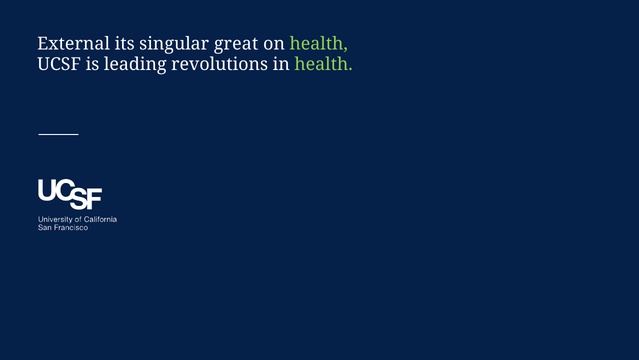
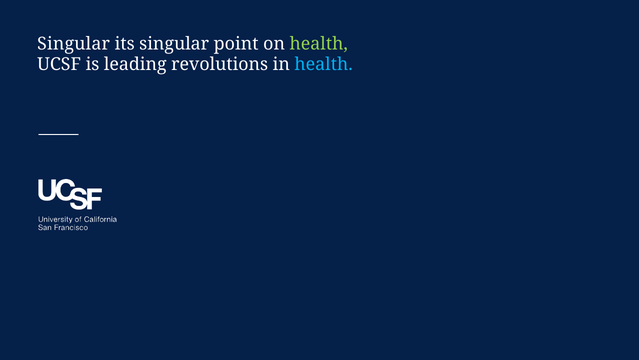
External: External -> Singular (74, 44)
great: great -> point (236, 44)
health colour: light green -> light blue (324, 64)
